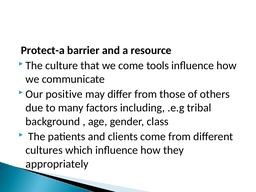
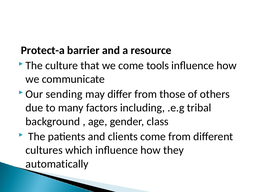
positive: positive -> sending (64, 94)
appropriately: appropriately -> automatically (57, 164)
